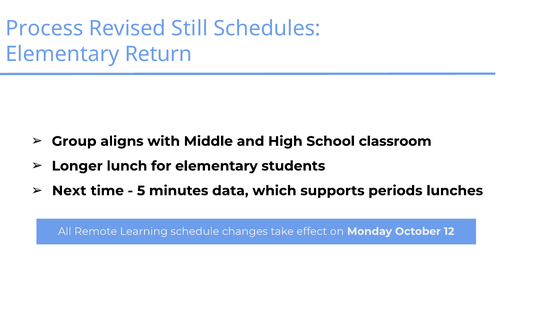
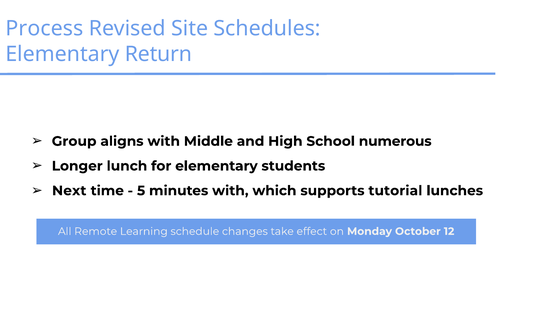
Still: Still -> Site (190, 28)
classroom: classroom -> numerous (395, 141)
minutes data: data -> with (230, 191)
periods: periods -> tutorial (395, 191)
